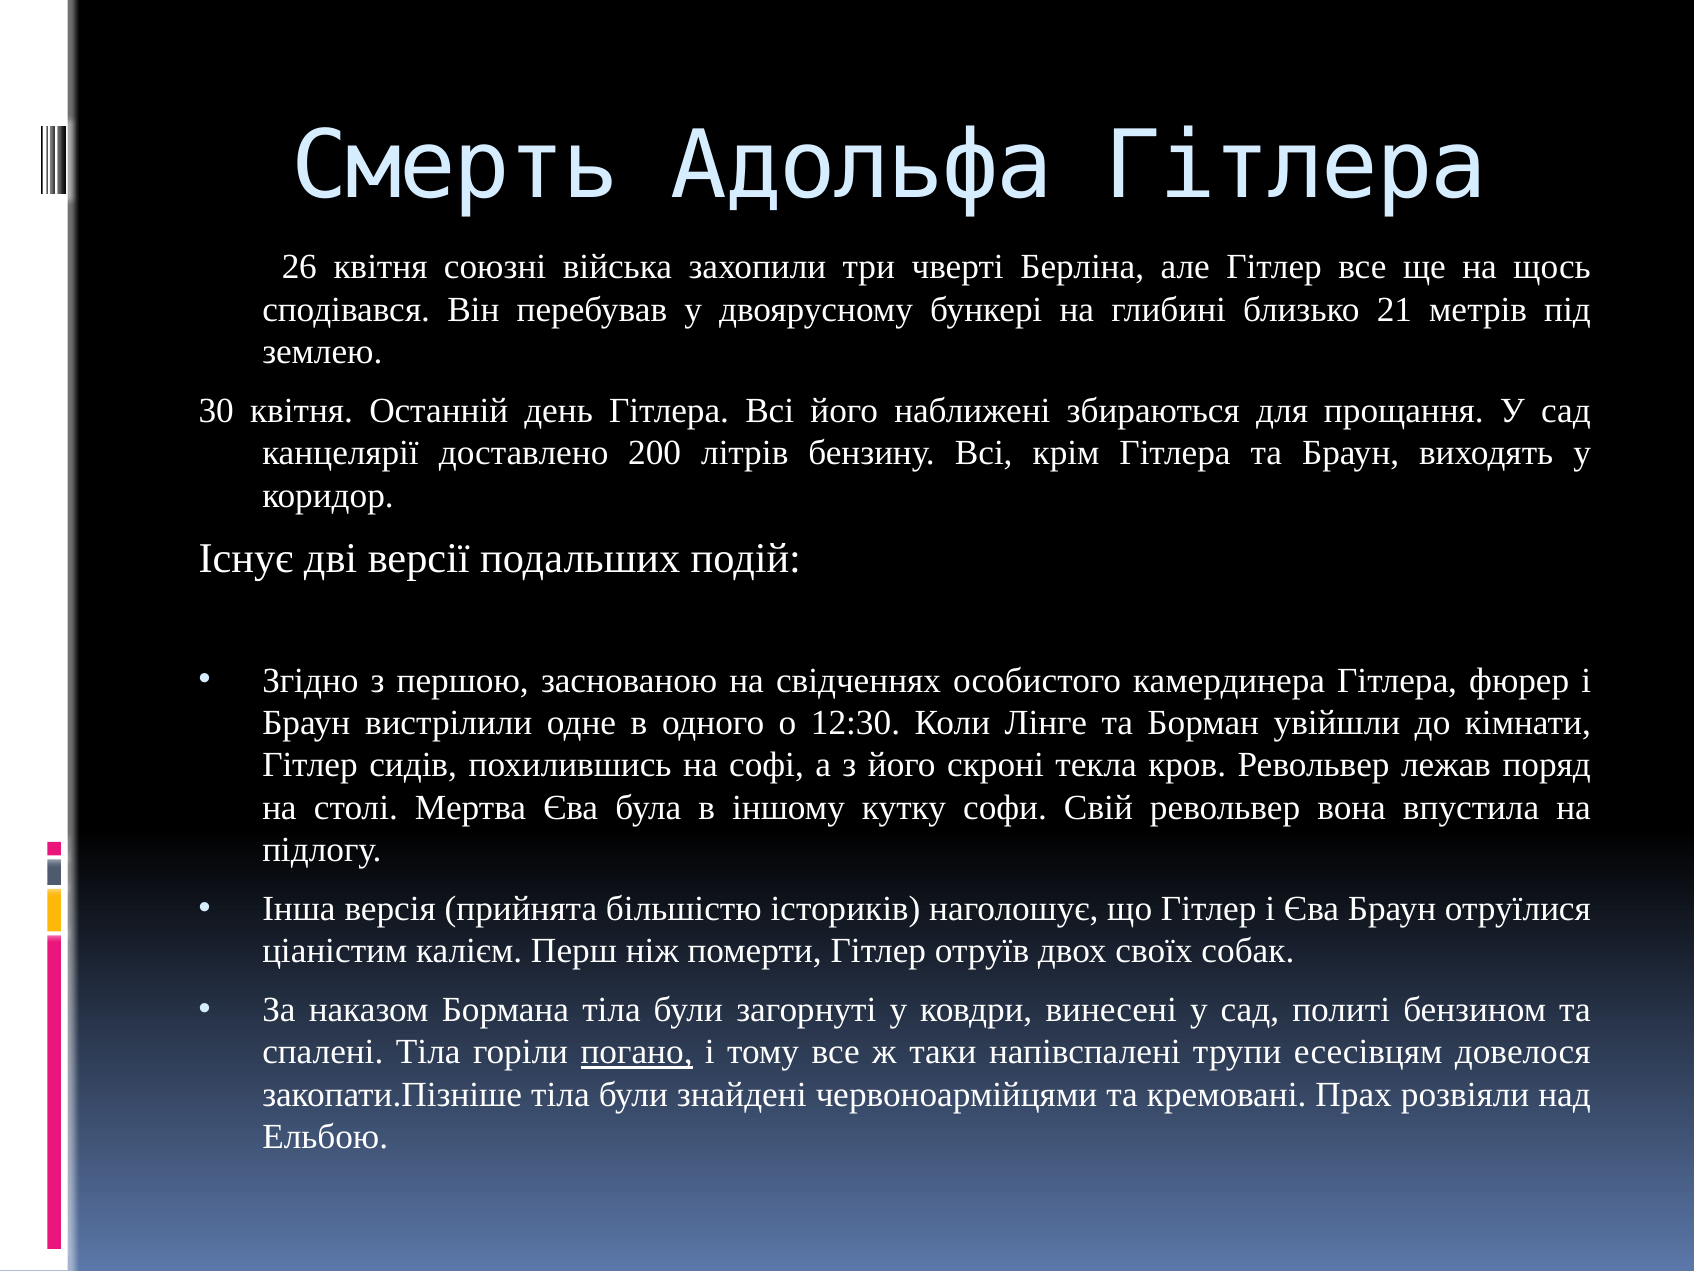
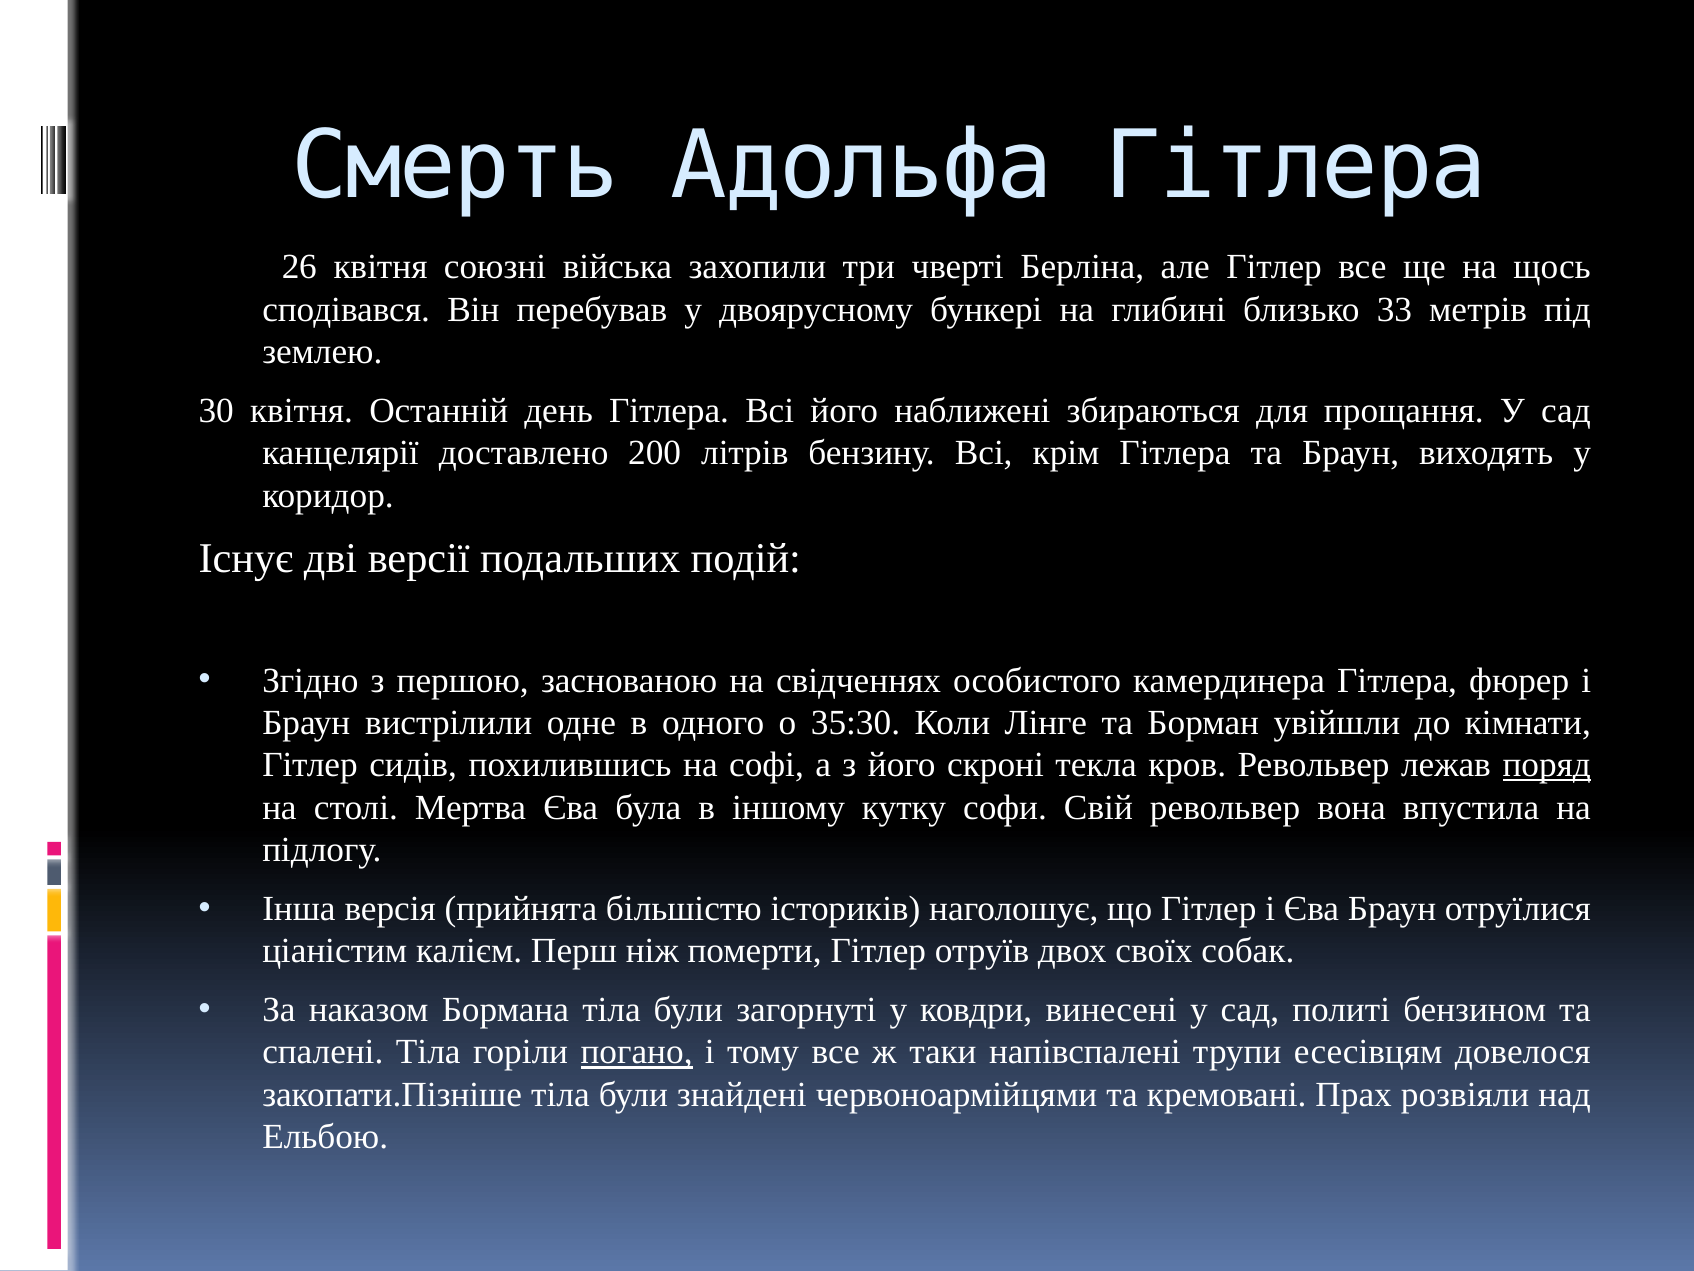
21: 21 -> 33 (1394, 309)
12:30: 12:30 -> 35:30 (856, 723)
поряд underline: none -> present (1547, 765)
